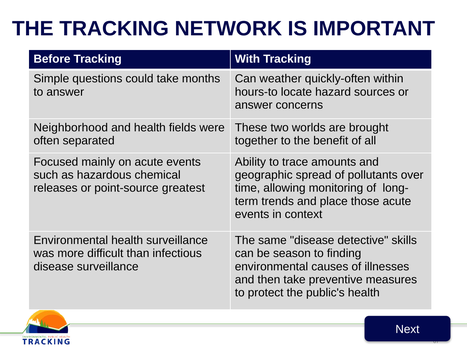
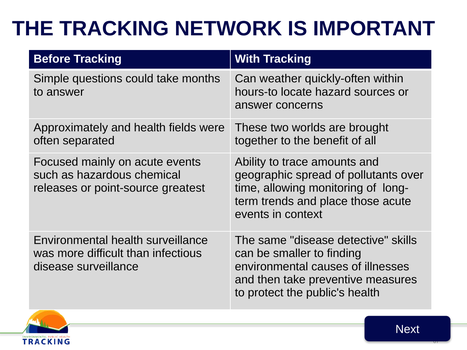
Neighborhood: Neighborhood -> Approximately (71, 128)
season: season -> smaller (292, 254)
